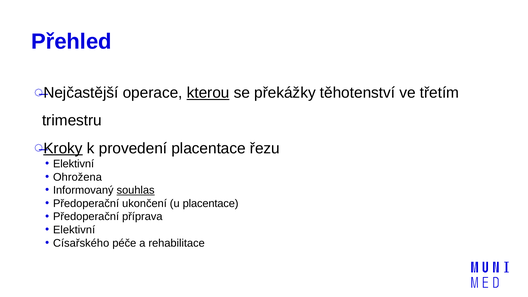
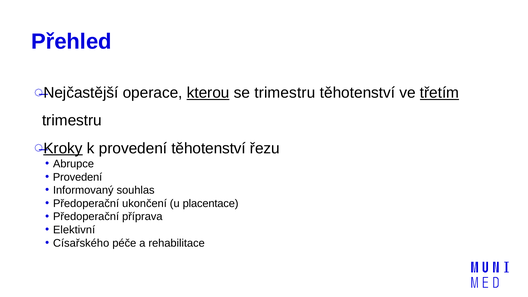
se překážky: překážky -> trimestru (285, 93)
třetím underline: none -> present (439, 93)
provedení placentace: placentace -> těhotenství (209, 148)
Elektivní: Elektivní -> Abrupce (73, 164)
Ohrožena: Ohrožena -> Provedení (78, 177)
souhlas underline: present -> none (136, 190)
